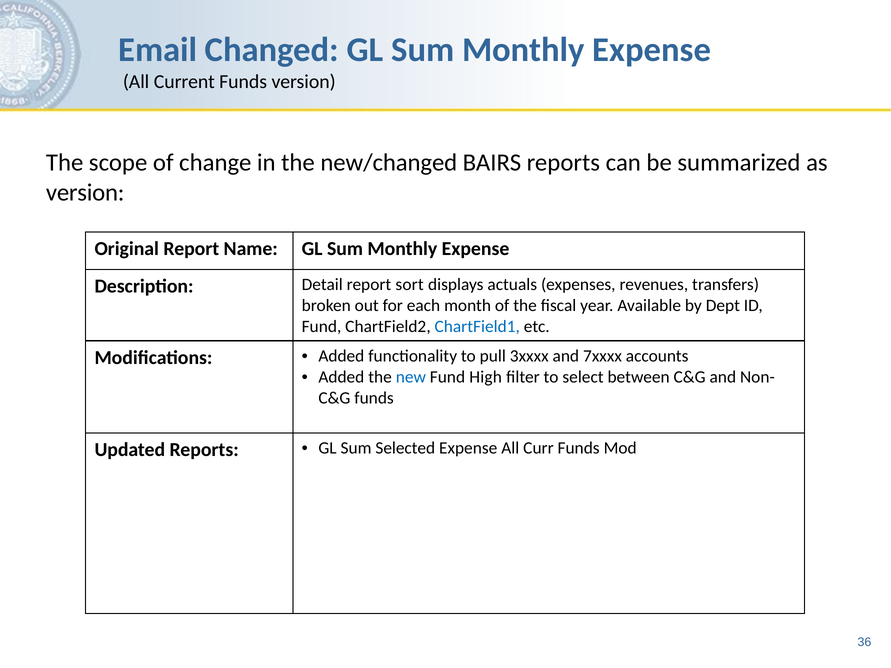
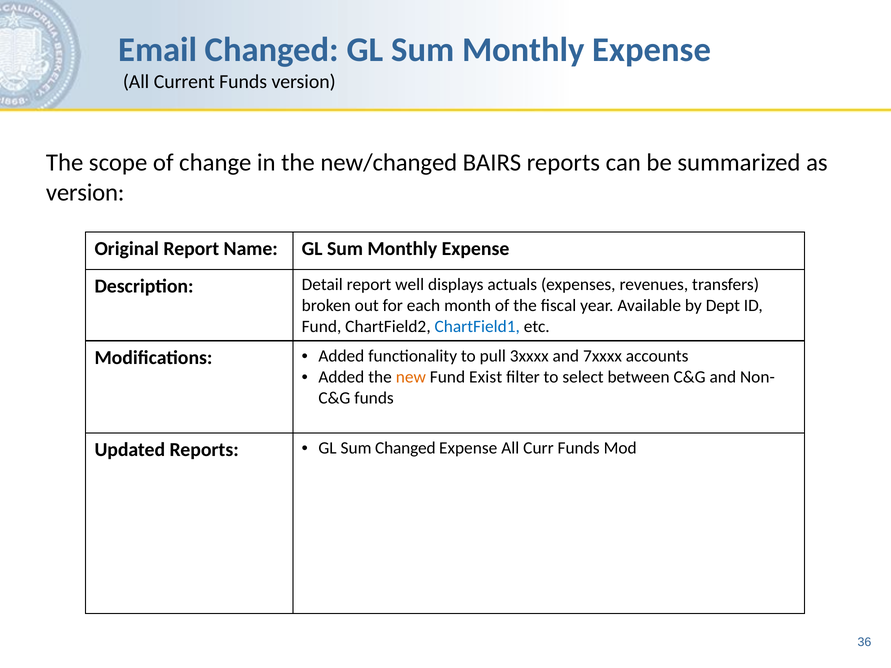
sort: sort -> well (410, 285)
new colour: blue -> orange (411, 377)
High: High -> Exist (486, 377)
Sum Selected: Selected -> Changed (405, 448)
